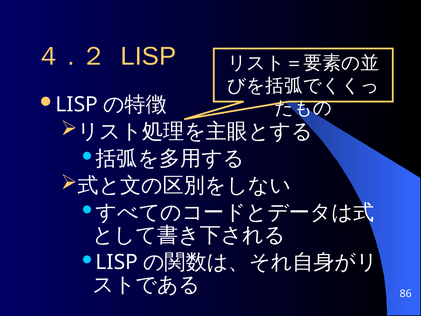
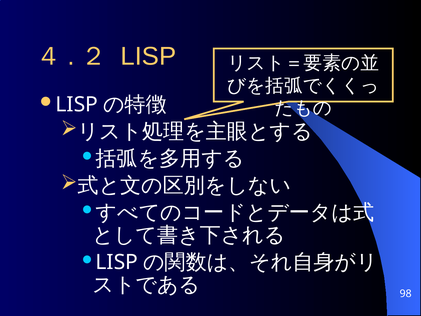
86: 86 -> 98 (406, 293)
